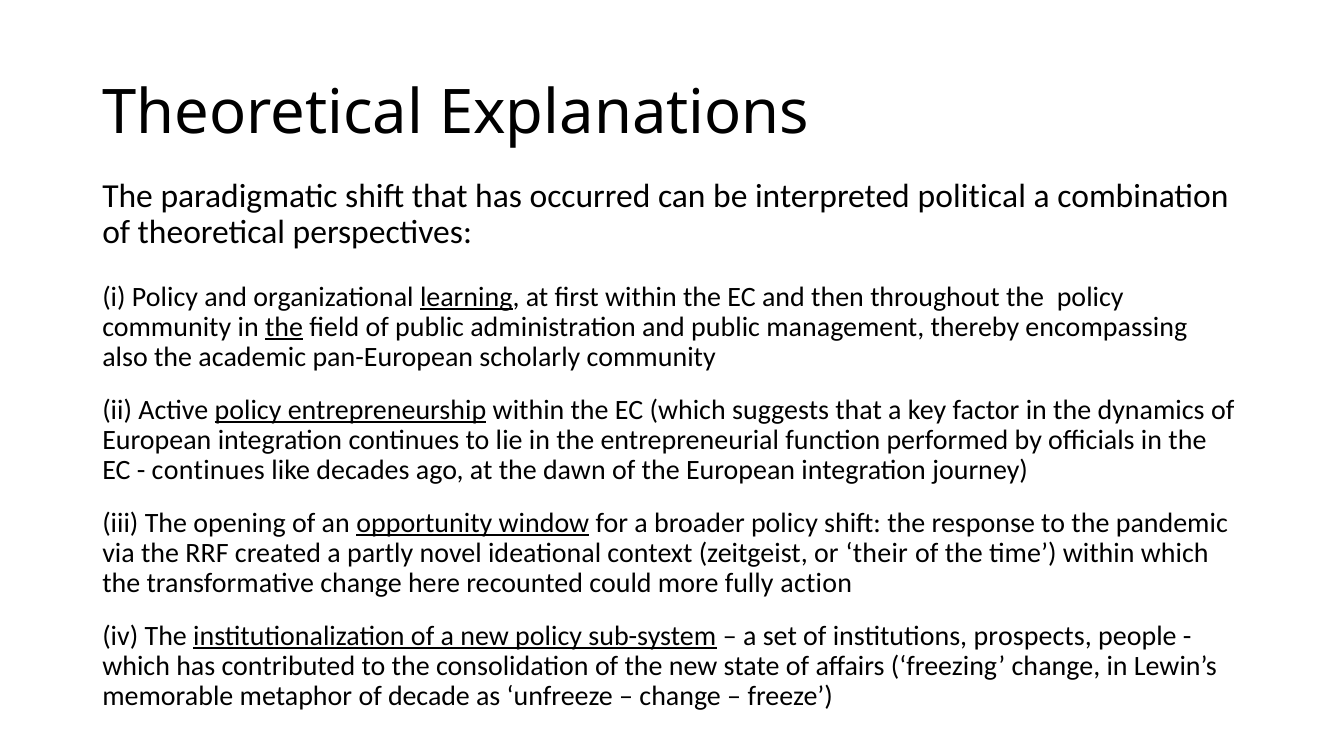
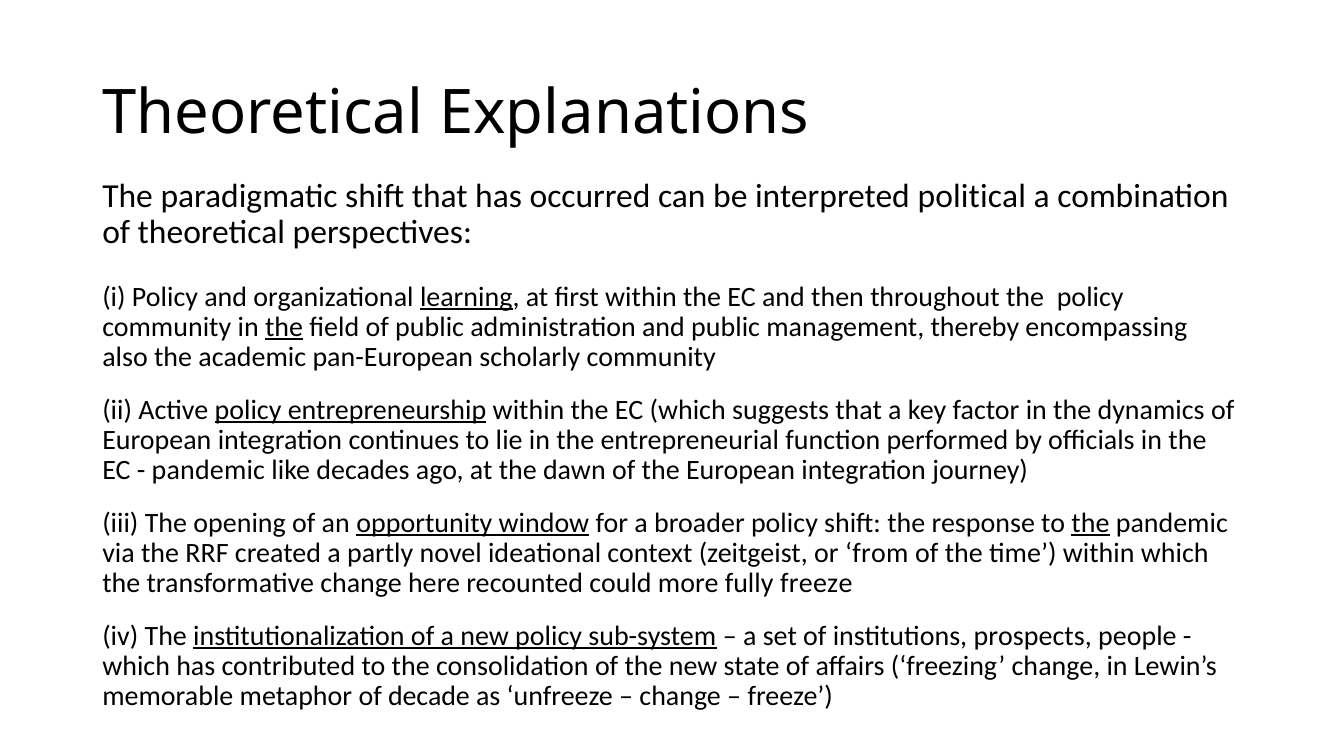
continues: continues -> pandemic (208, 470)
the underline: none -> present (1090, 523)
their: their -> from (877, 553)
fully action: action -> freeze (816, 583)
